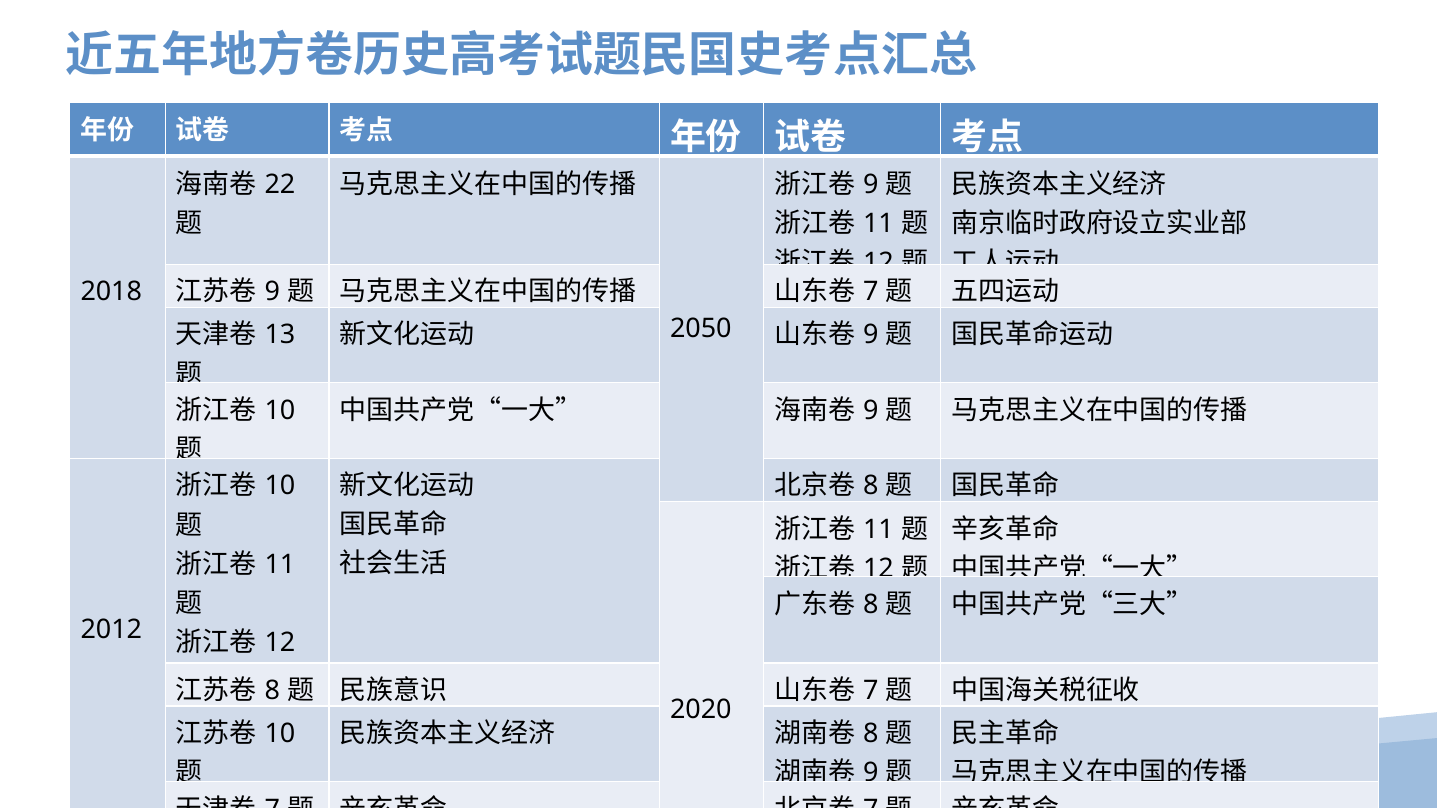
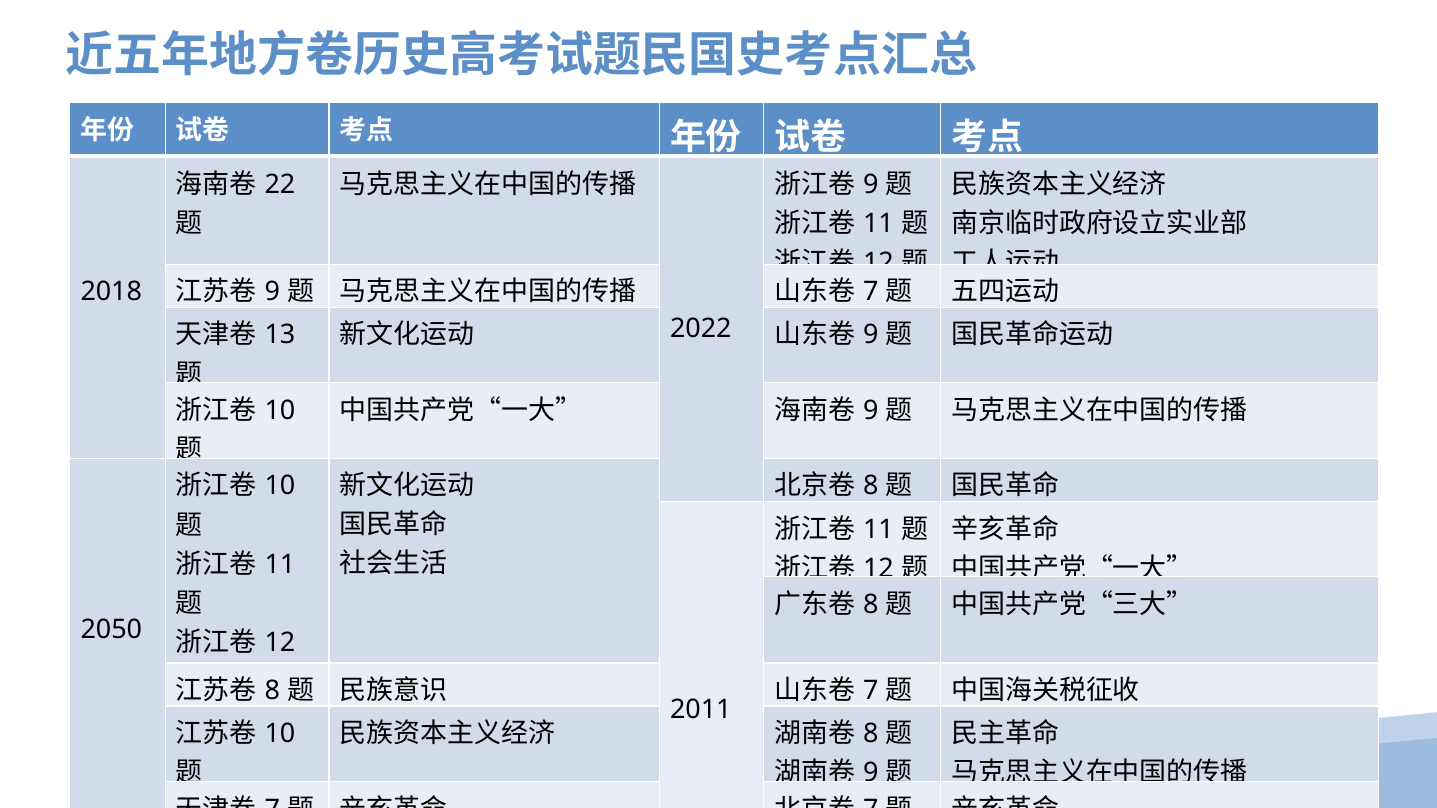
2050: 2050 -> 2022 (701, 328)
2012: 2012 -> 2050 (111, 630)
2020: 2020 -> 2011 (701, 710)
